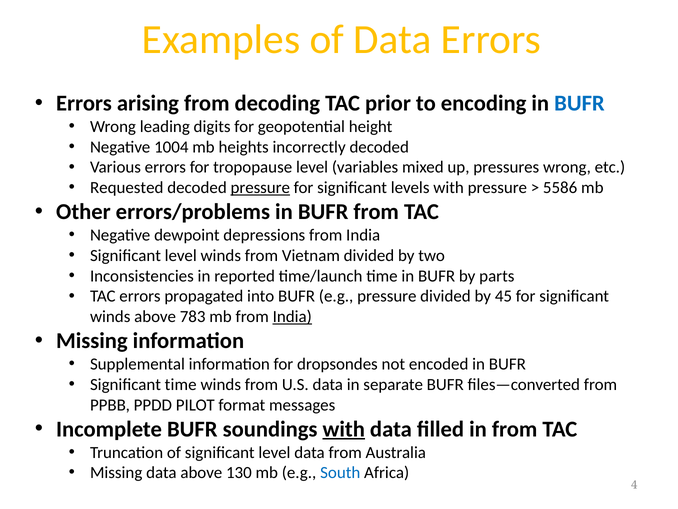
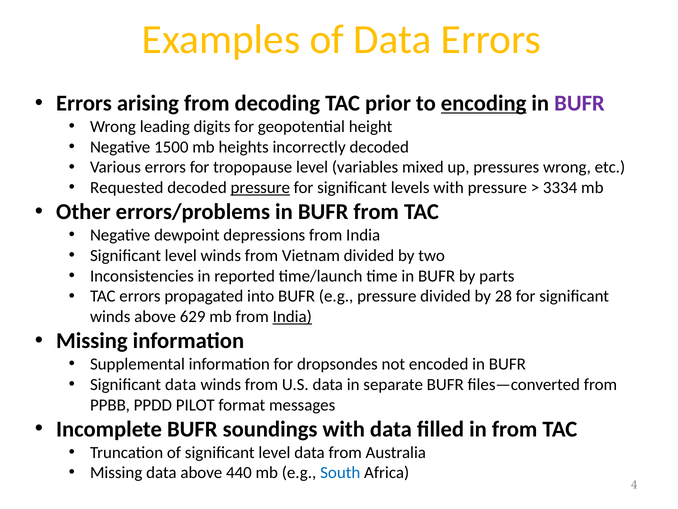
encoding underline: none -> present (484, 103)
BUFR colour: blue -> purple (579, 103)
1004: 1004 -> 1500 (171, 147)
5586: 5586 -> 3334 (560, 188)
45: 45 -> 28 (503, 296)
783: 783 -> 629 (193, 316)
Significant time: time -> data (181, 384)
with underline: present -> none (344, 429)
130: 130 -> 440 (239, 472)
